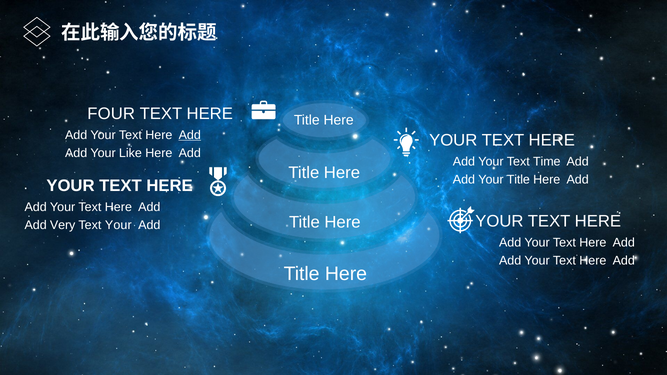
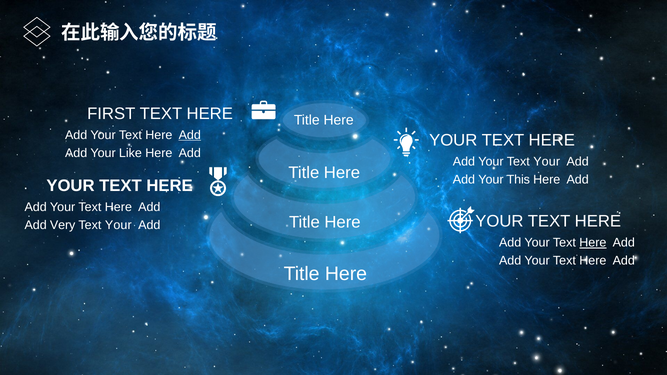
FOUR: FOUR -> FIRST (111, 114)
Your Text Time: Time -> Your (547, 162)
Your Title: Title -> This (518, 180)
Here underline: none -> present (593, 243)
